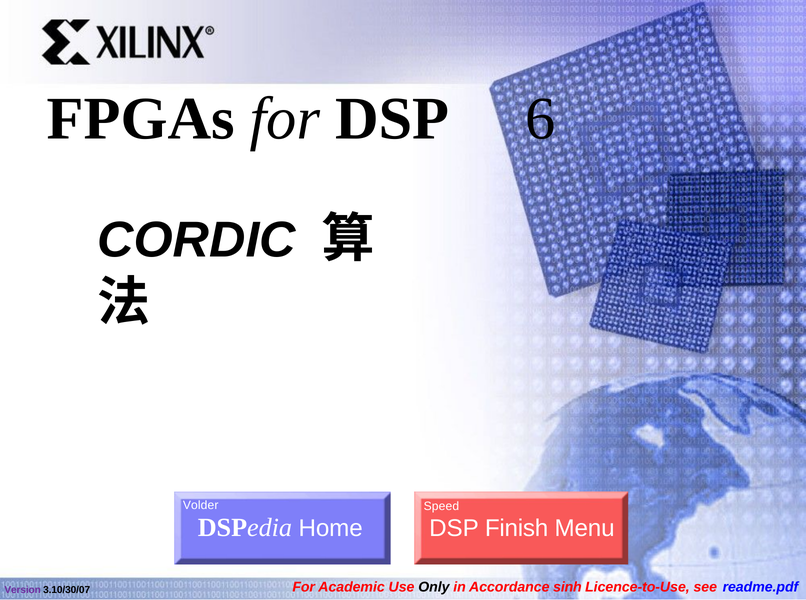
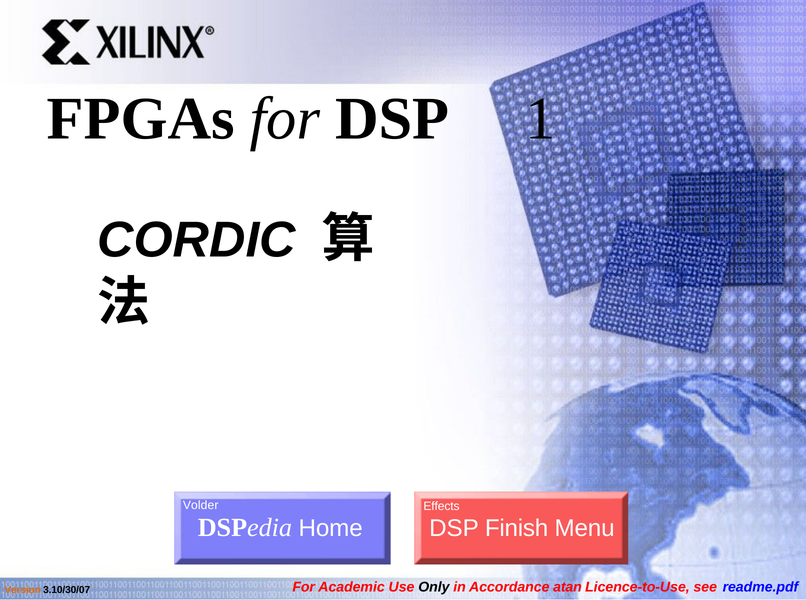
6: 6 -> 1 (540, 119)
Speed: Speed -> Effects (442, 506)
Version colour: purple -> orange (23, 590)
sinh: sinh -> atan (567, 587)
